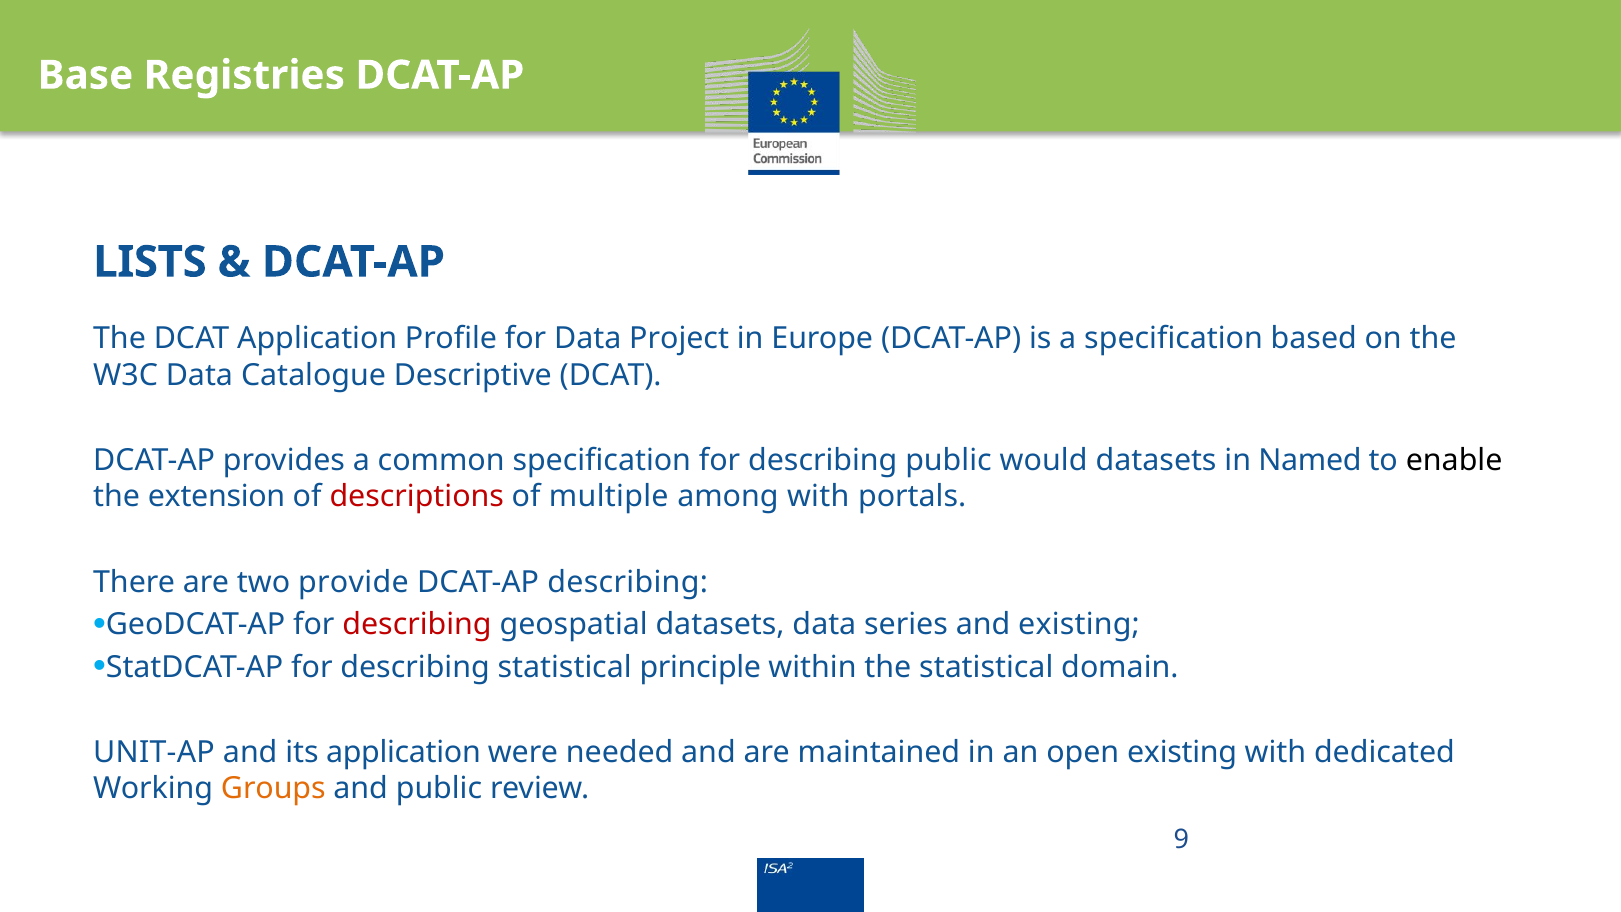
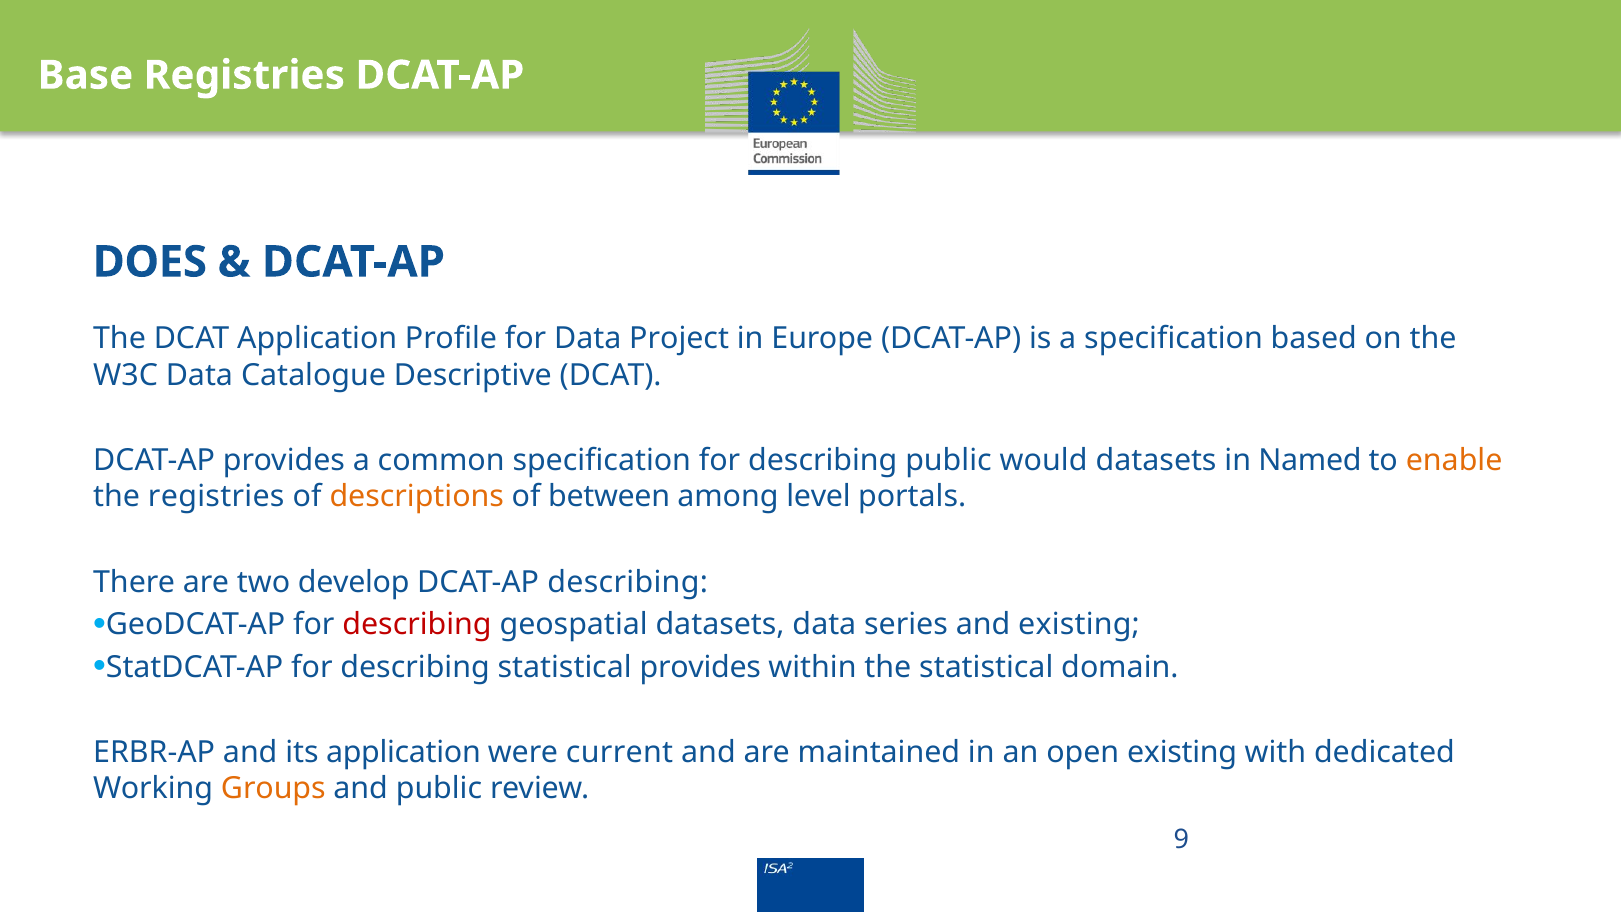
LISTS: LISTS -> DOES (150, 262)
enable colour: black -> orange (1454, 460)
the extension: extension -> registries (216, 497)
descriptions colour: red -> orange (417, 497)
multiple: multiple -> between (609, 497)
among with: with -> level (819, 497)
provide: provide -> develop (354, 582)
statistical principle: principle -> provides (700, 667)
UNIT-AP: UNIT-AP -> ERBR-AP (154, 752)
needed: needed -> current (620, 752)
